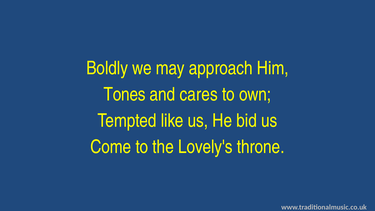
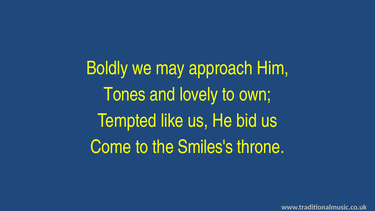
cares: cares -> lovely (199, 94)
Lovely's: Lovely's -> Smiles's (205, 147)
